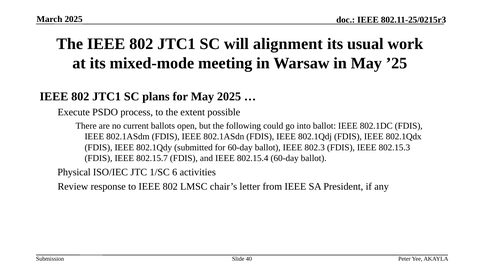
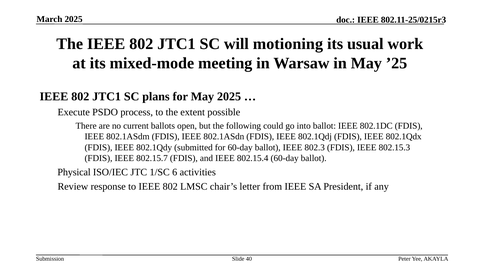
alignment: alignment -> motioning (288, 44)
